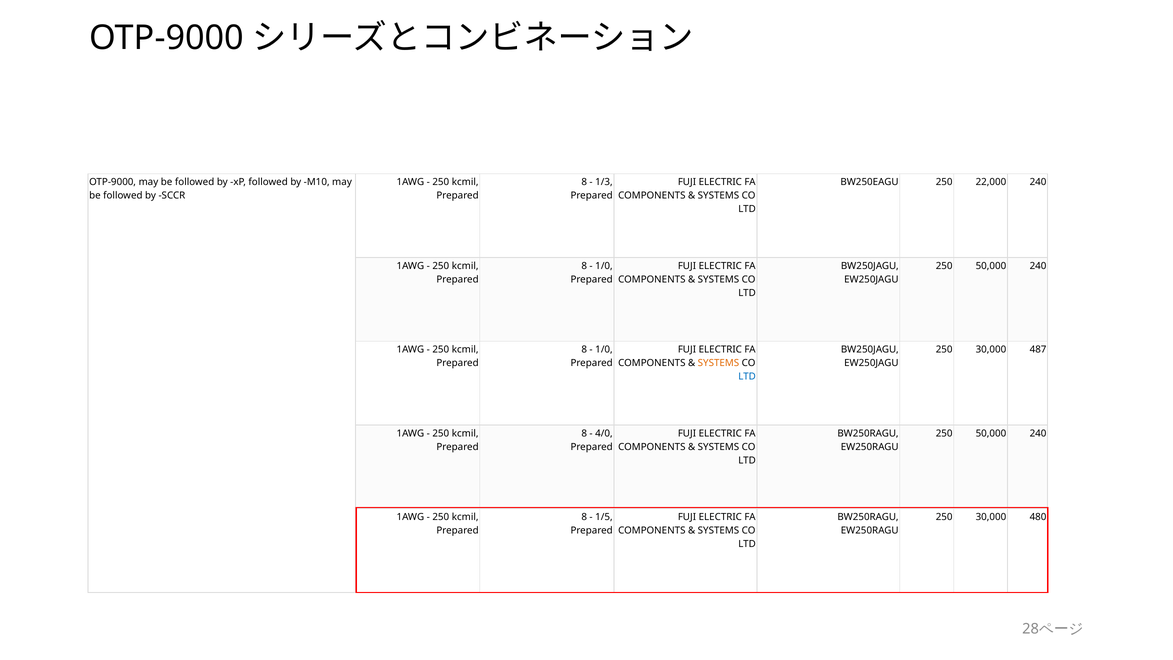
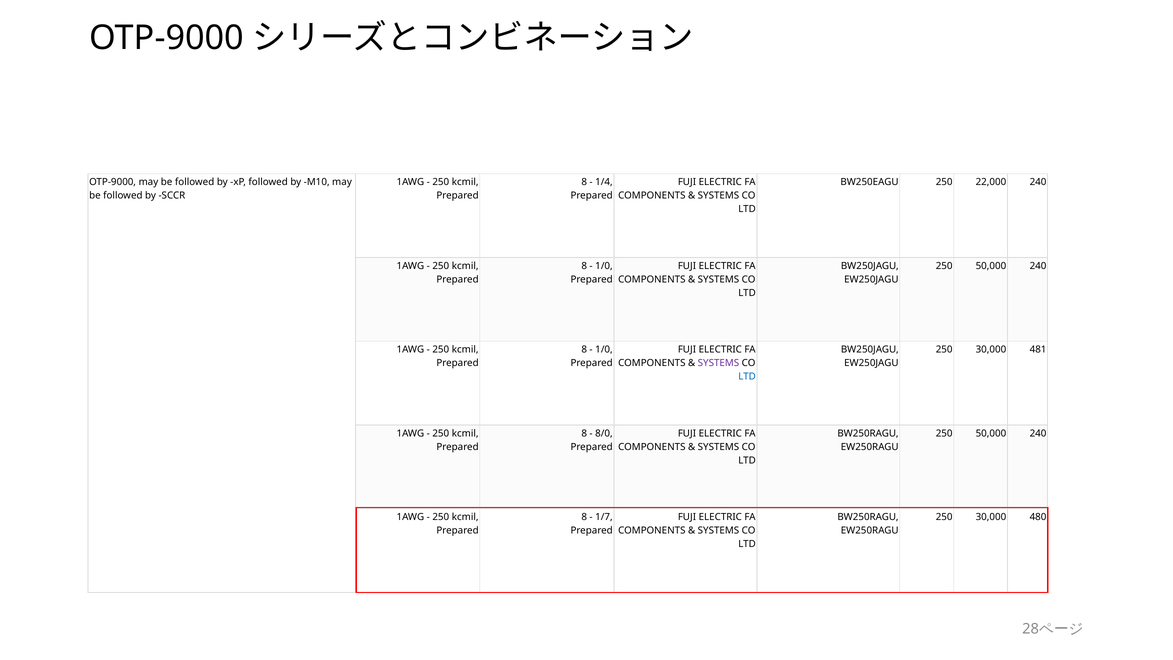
1/3: 1/3 -> 1/4 (604, 182)
487: 487 -> 481 (1038, 350)
SYSTEMS colour: orange -> purple (718, 363)
4/0: 4/0 -> 8/0 (604, 433)
1/5: 1/5 -> 1/7 (604, 517)
